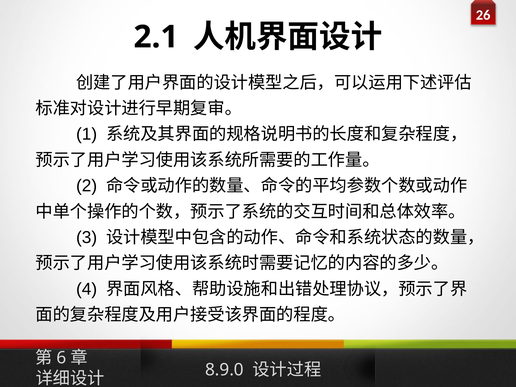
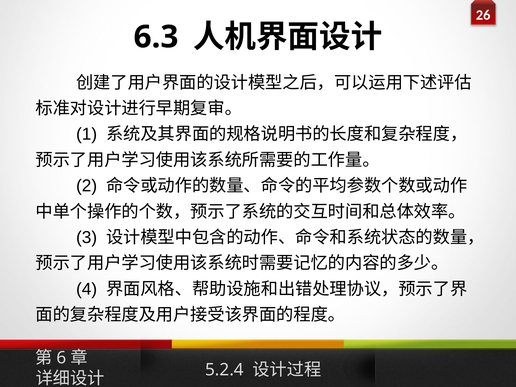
2.1: 2.1 -> 6.3 (156, 37)
8.9.0: 8.9.0 -> 5.2.4 (224, 370)
